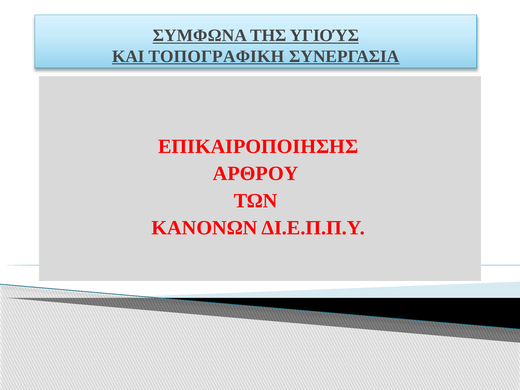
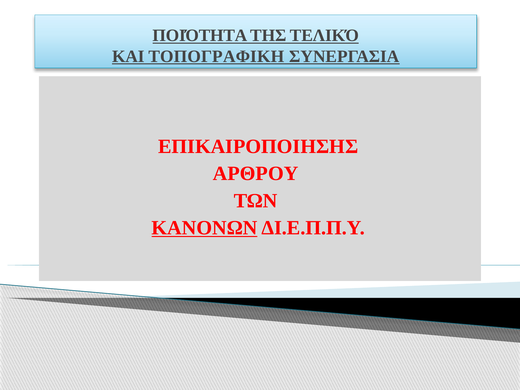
ΣΥΜΦΩΝΑ: ΣΥΜΦΩΝΑ -> ΠΟΙΌΤΗΤΑ (200, 35)
ΥΓΙΟΎΣ: ΥΓΙΟΎΣ -> ΤΕΛΙΚΌ (324, 35)
ΚΑΝΟΝΩΝ underline: none -> present (205, 228)
